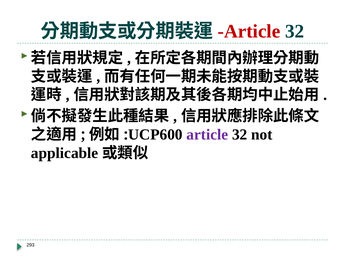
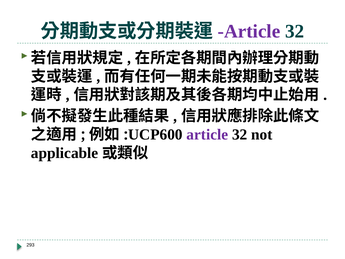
Article colour: red -> purple (249, 31)
